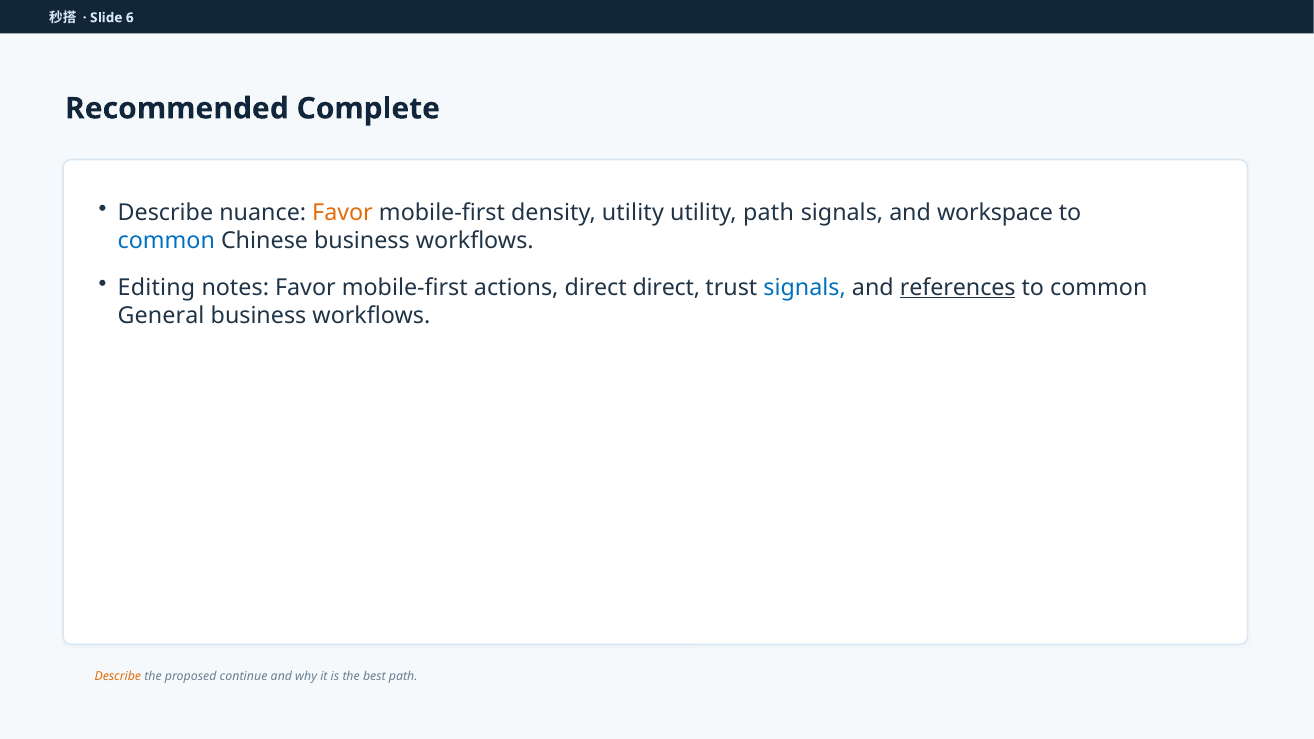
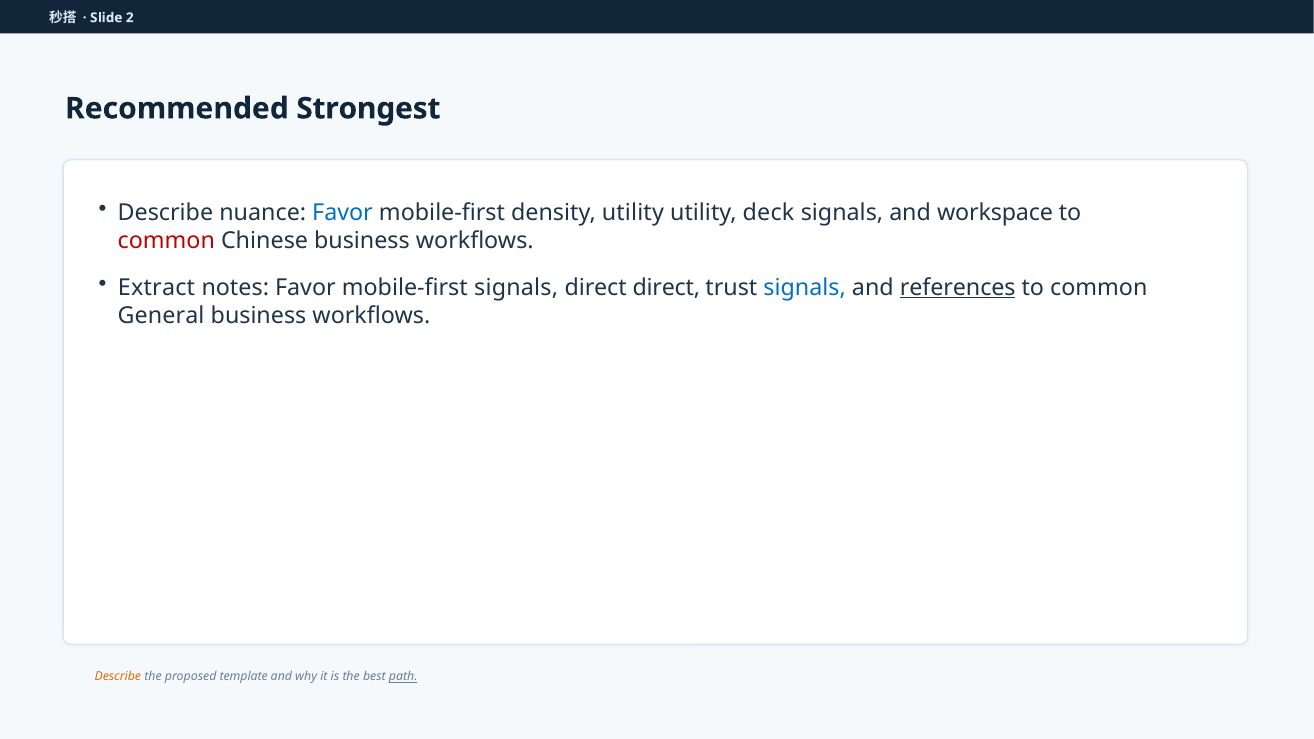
6: 6 -> 2 (130, 18)
Complete: Complete -> Strongest (368, 109)
Favor colour: orange -> blue (343, 213)
utility path: path -> deck (769, 213)
common colour: blue -> red (166, 241)
Editing: Editing -> Extract (156, 288)
mobile-first actions: actions -> signals (516, 288)
continue: continue -> template (244, 677)
path underline: none -> present (403, 677)
